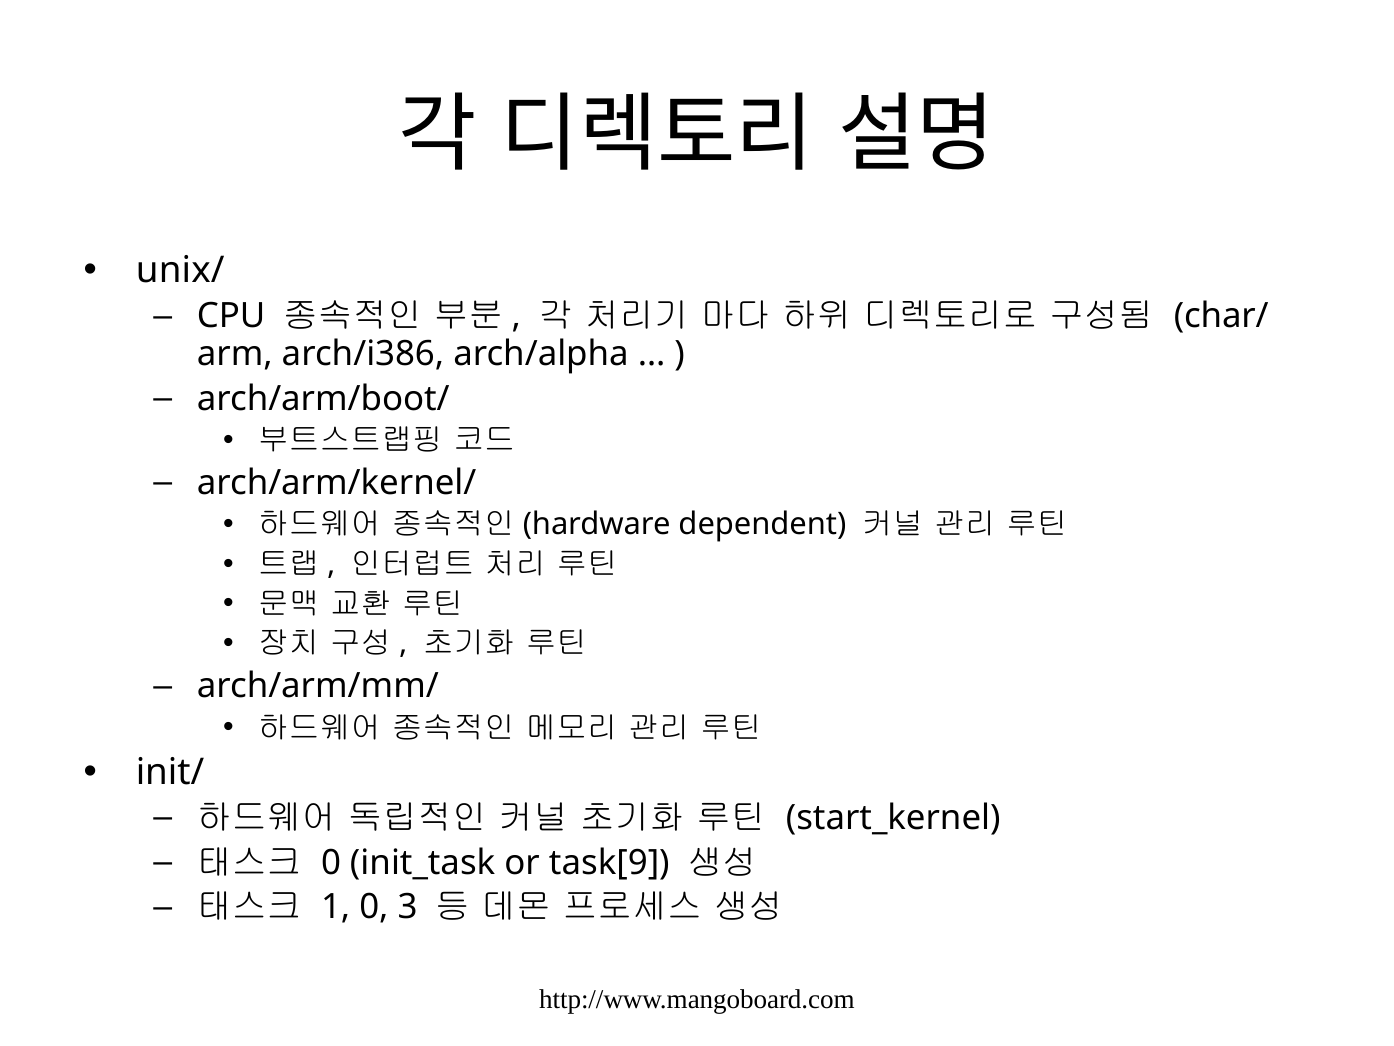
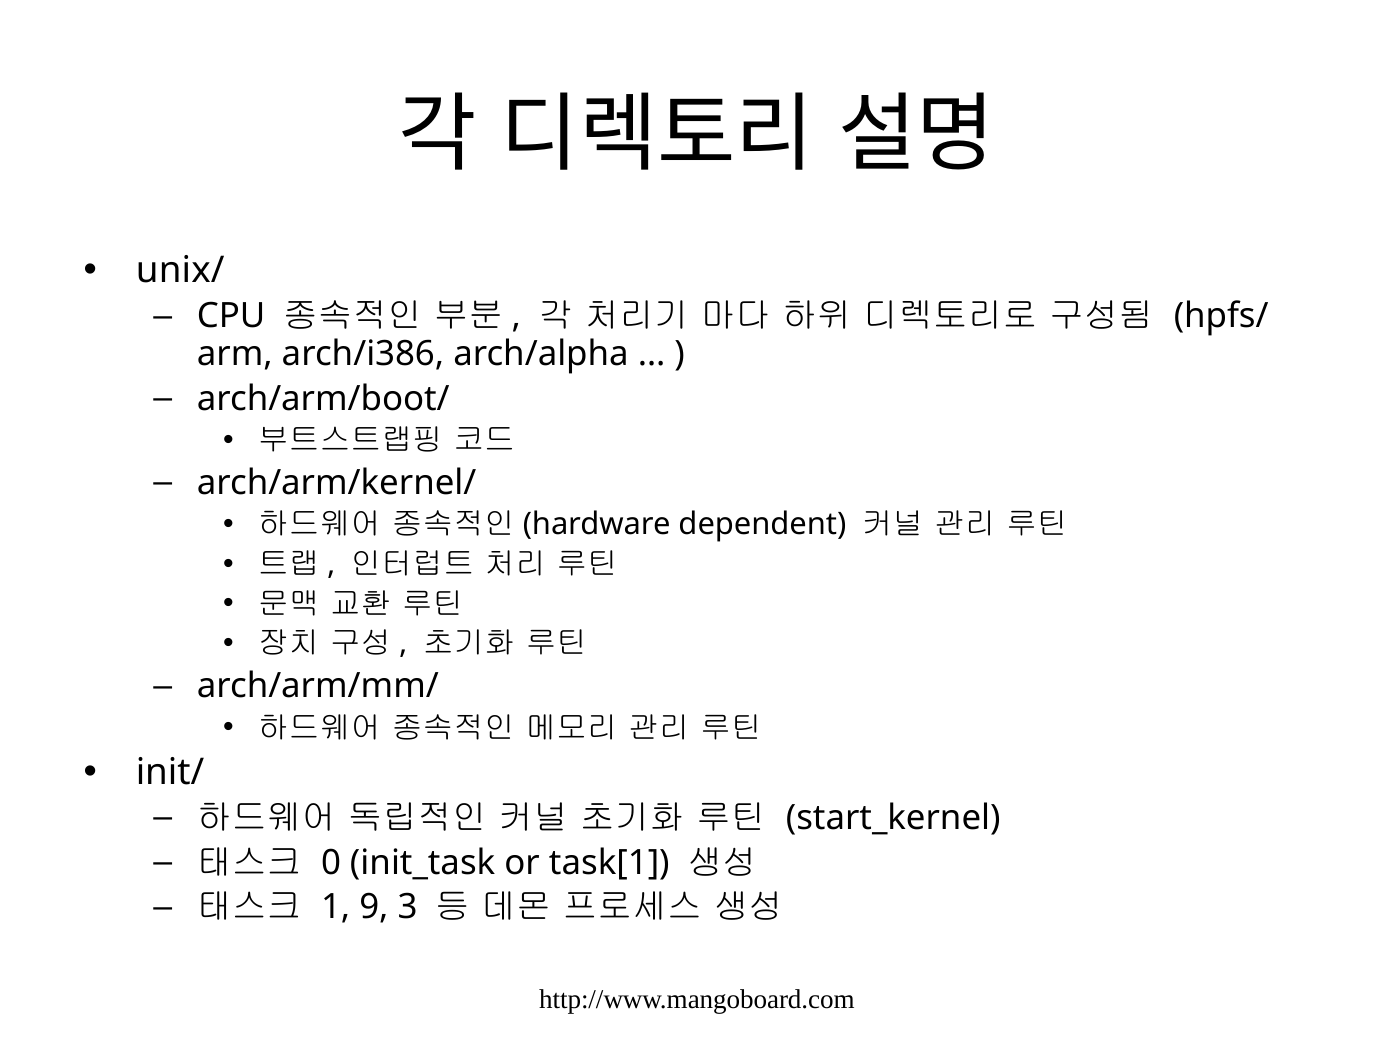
char/: char/ -> hpfs/ (1221, 316)
task[9: task[9 -> task[1 (609, 862)
1 0: 0 -> 9 (374, 907)
